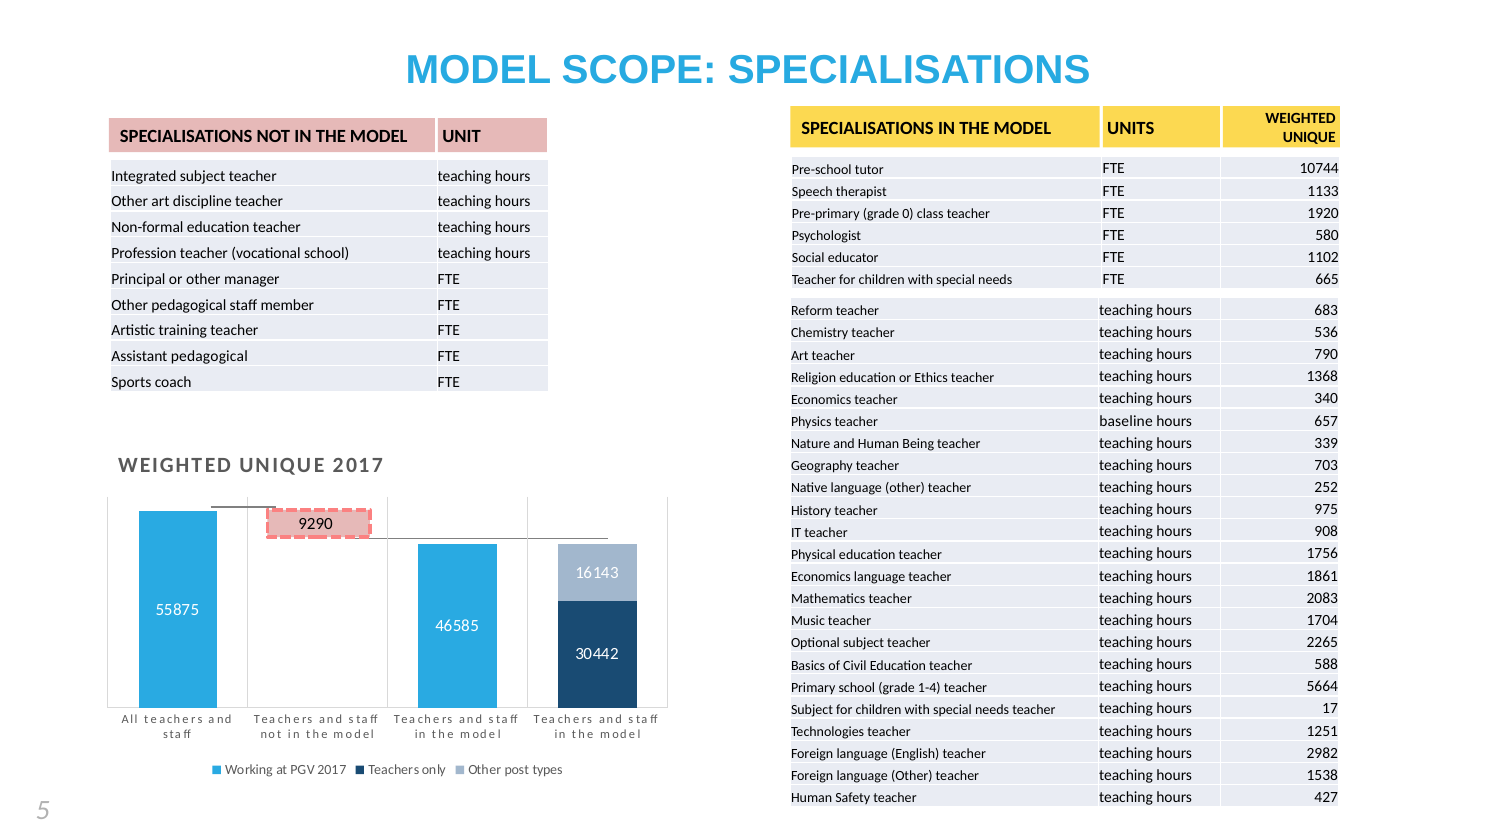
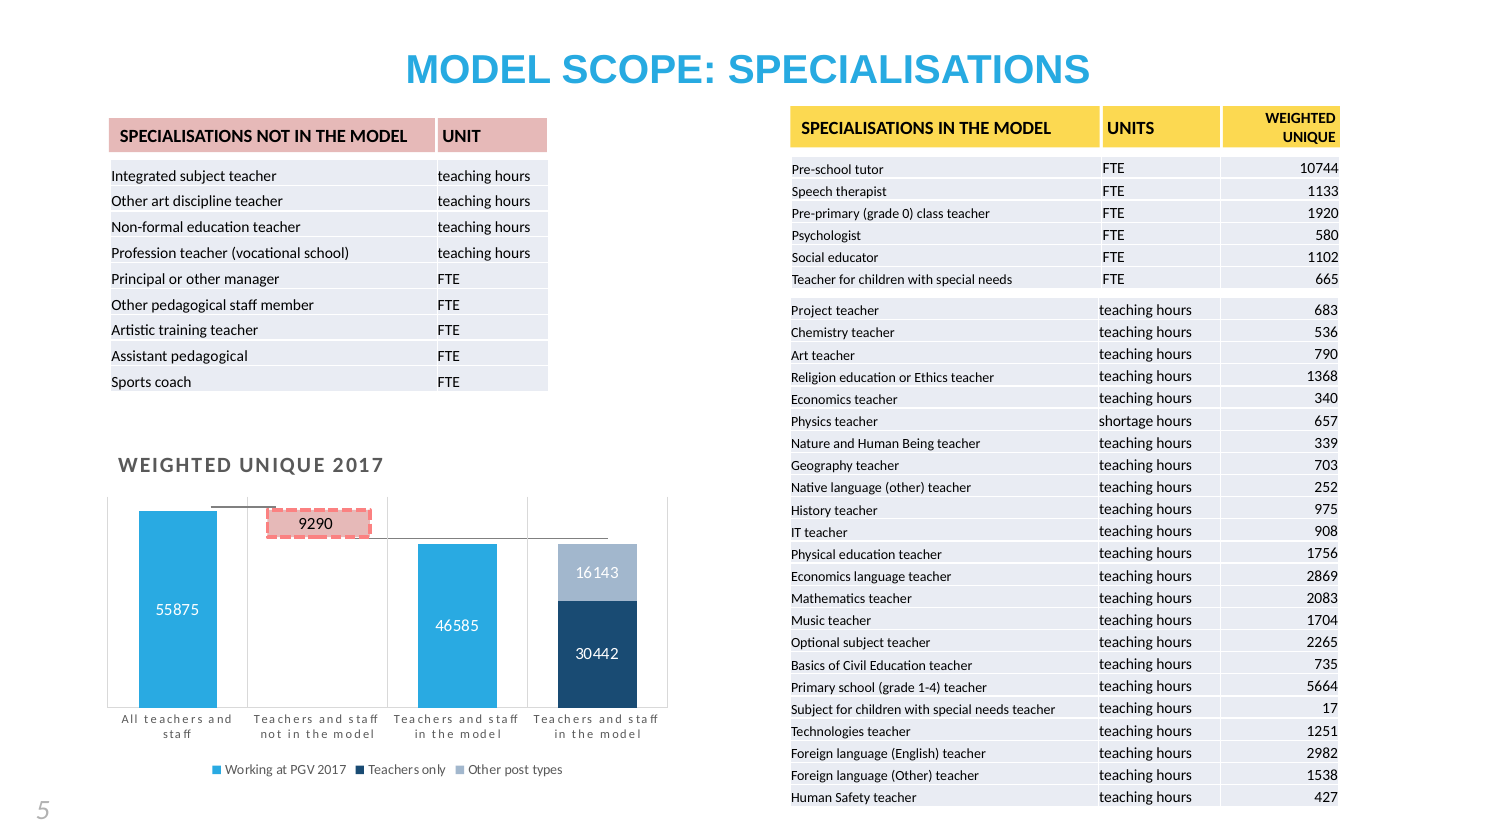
Reform: Reform -> Project (812, 311)
baseline: baseline -> shortage (1126, 421)
1861: 1861 -> 2869 (1322, 576)
588: 588 -> 735 (1326, 665)
